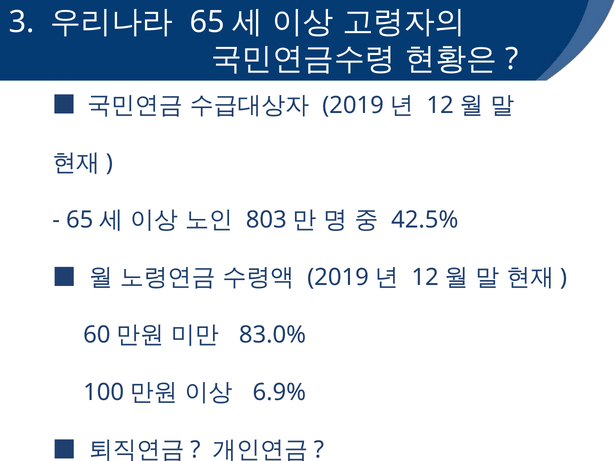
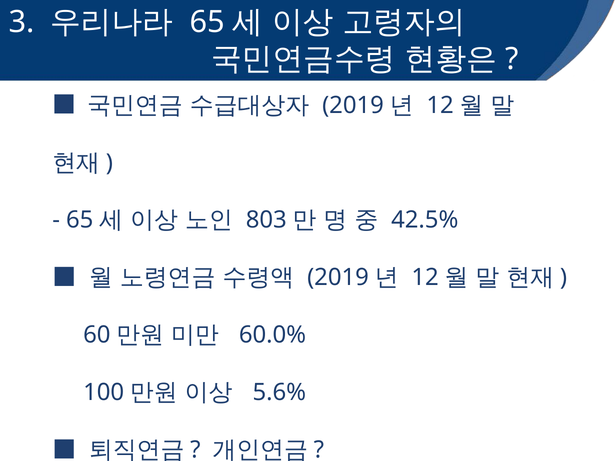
83.0%: 83.0% -> 60.0% (273, 335)
6.9%: 6.9% -> 5.6% (279, 392)
